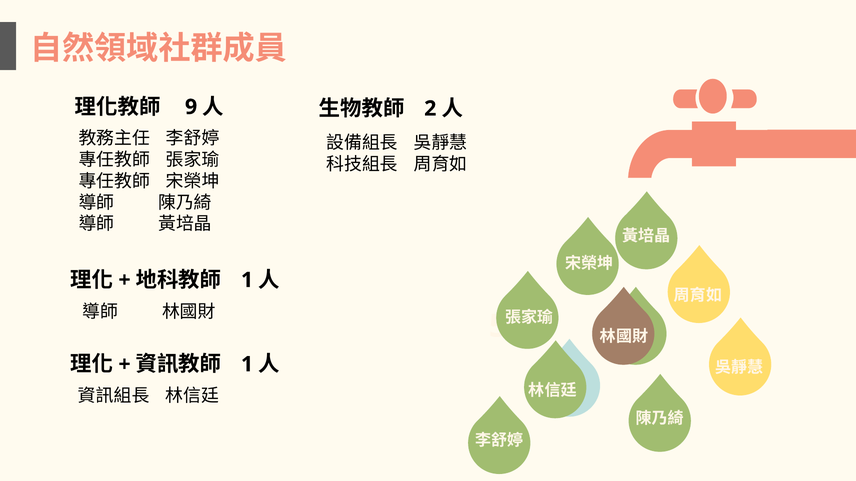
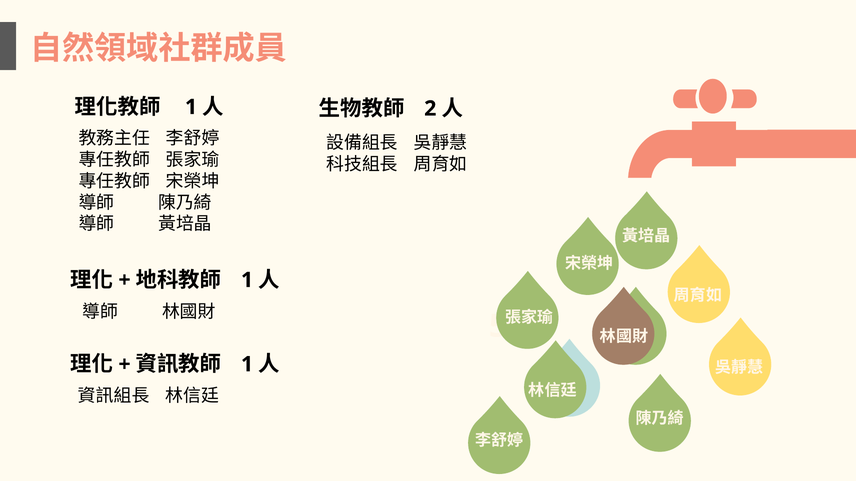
9: 9 -> 1 (191, 107)
